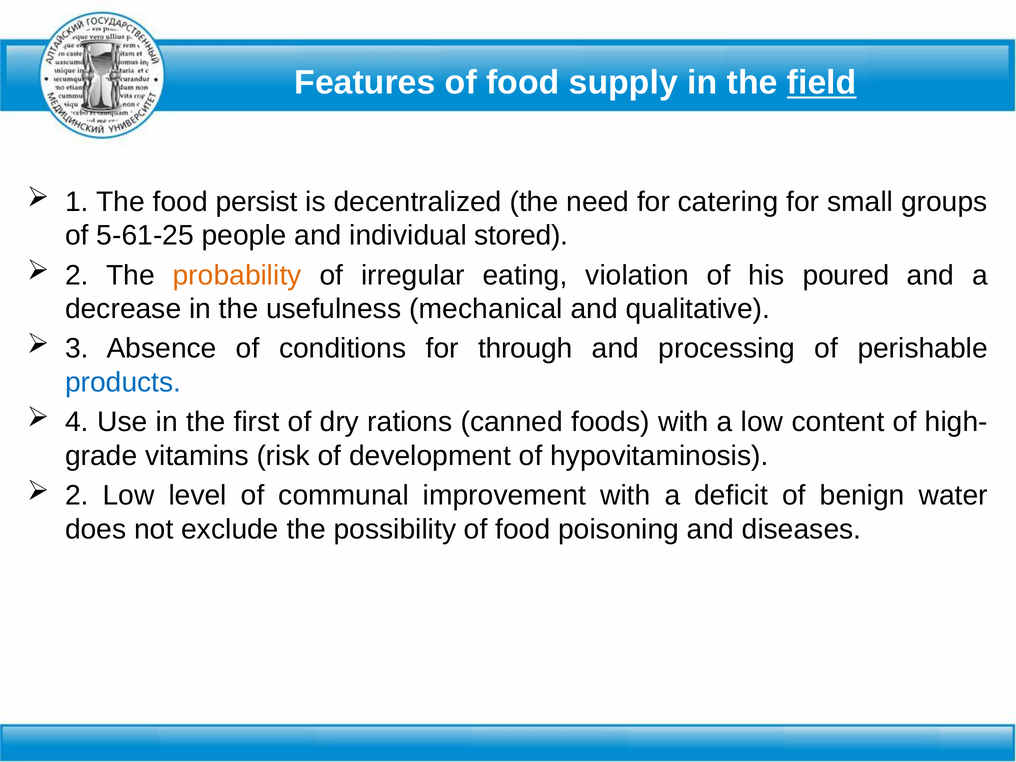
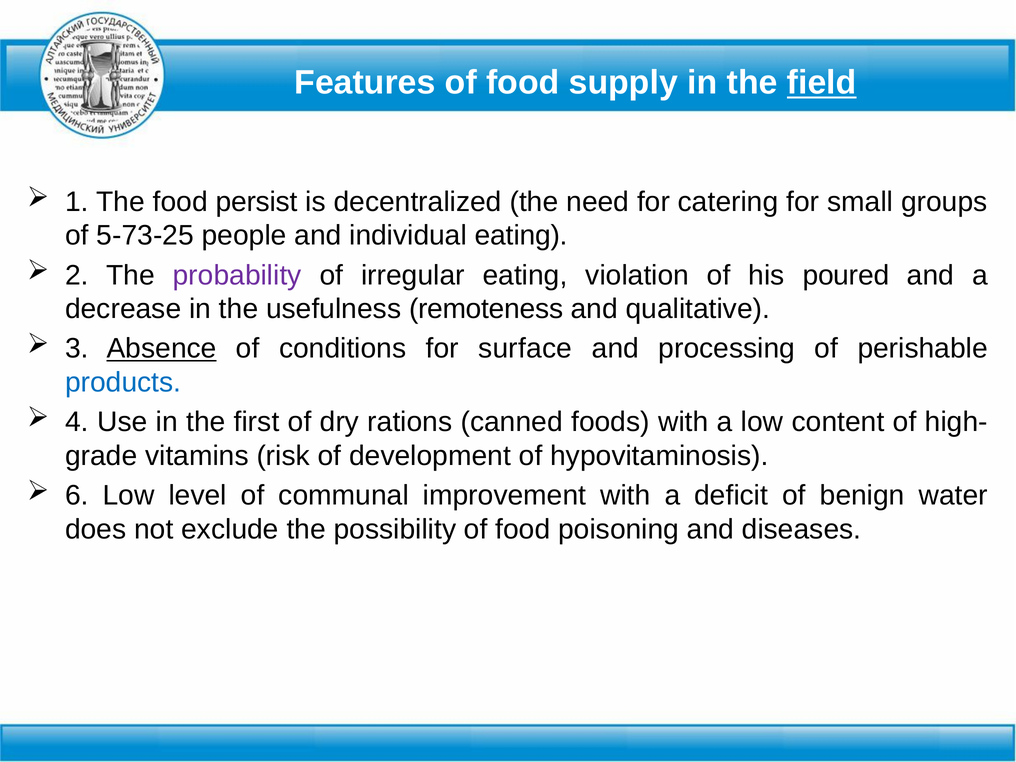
5-61-25: 5-61-25 -> 5-73-25 (145, 236)
individual stored: stored -> eating (521, 236)
probability colour: orange -> purple (237, 275)
mechanical: mechanical -> remoteness (486, 309)
Absence underline: none -> present (162, 349)
through: through -> surface (525, 349)
2: 2 -> 6 (77, 495)
